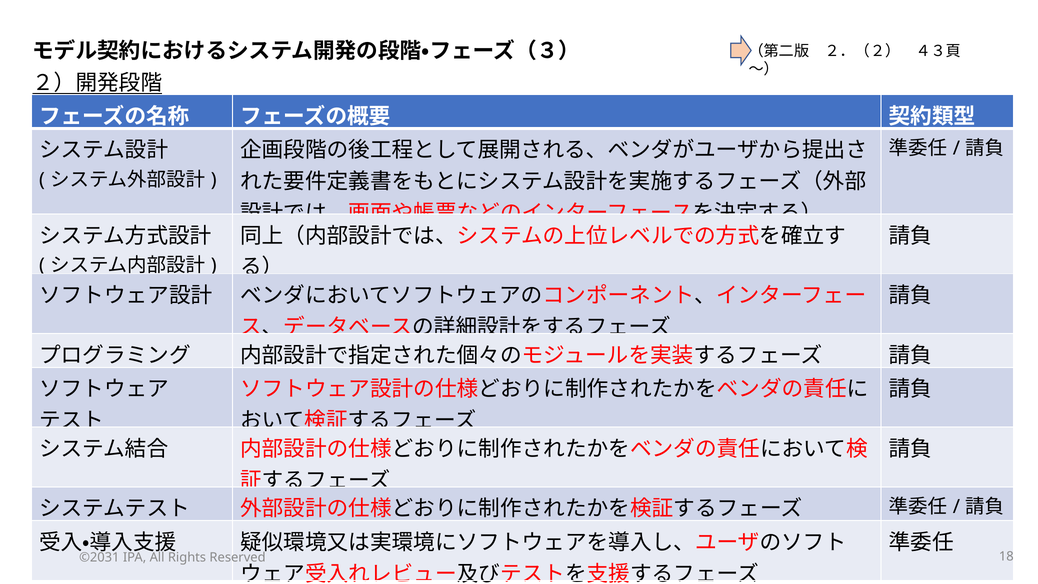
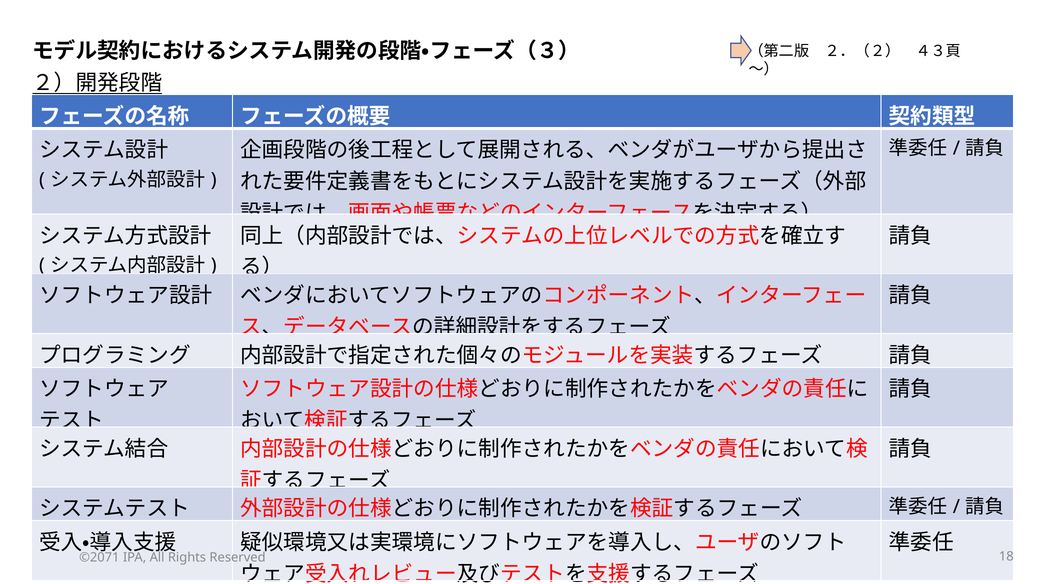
©2031: ©2031 -> ©2071 (99, 558)
